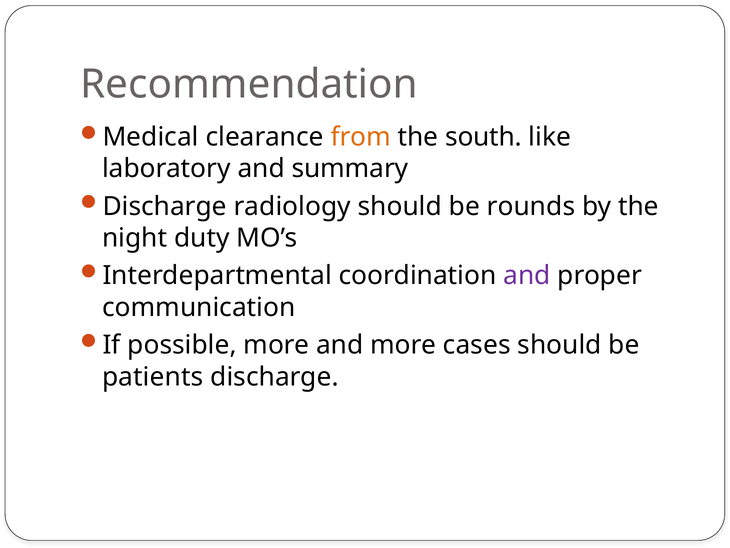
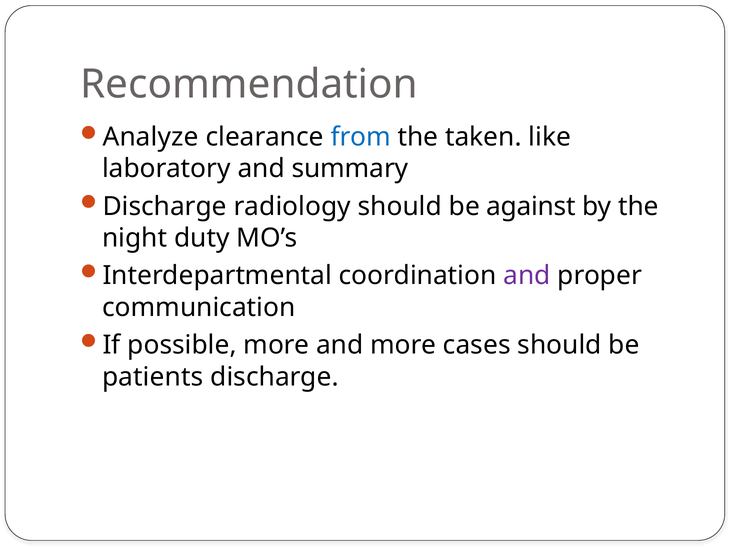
Medical: Medical -> Analyze (151, 137)
from colour: orange -> blue (361, 137)
south: south -> taken (483, 137)
rounds: rounds -> against (531, 206)
